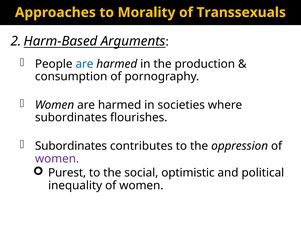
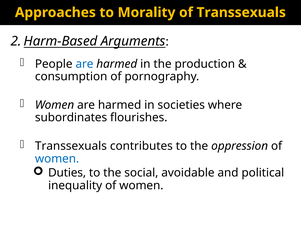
Subordinates: Subordinates -> Transsexuals (71, 146)
women colour: purple -> blue (57, 158)
Purest: Purest -> Duties (67, 173)
optimistic: optimistic -> avoidable (188, 173)
